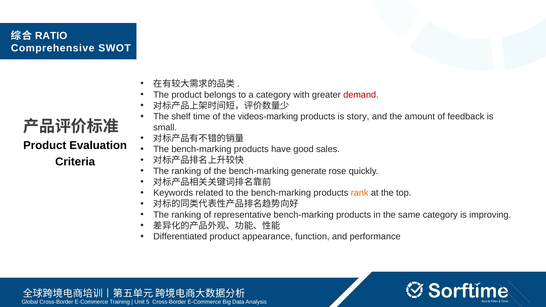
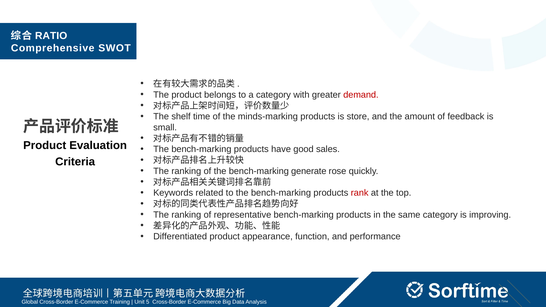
videos-marking: videos-marking -> minds-marking (268, 117)
story: story -> store (358, 117)
rank colour: orange -> red (360, 193)
